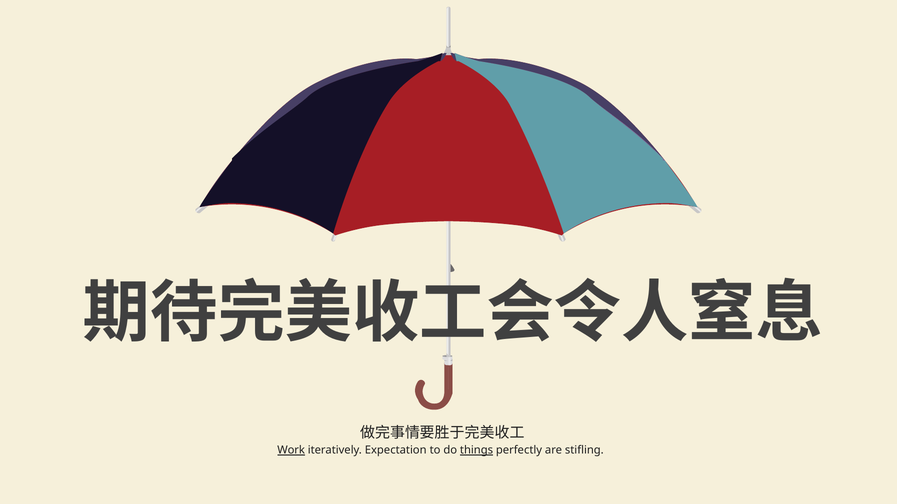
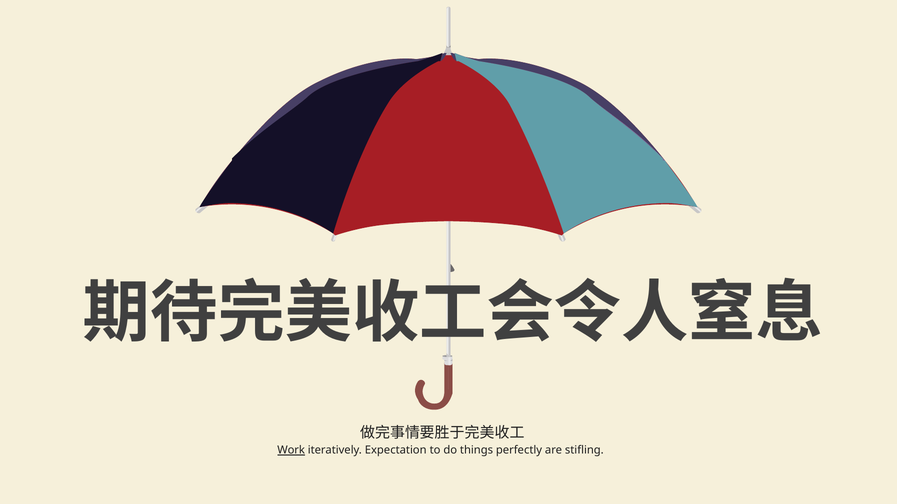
things underline: present -> none (477, 451)
